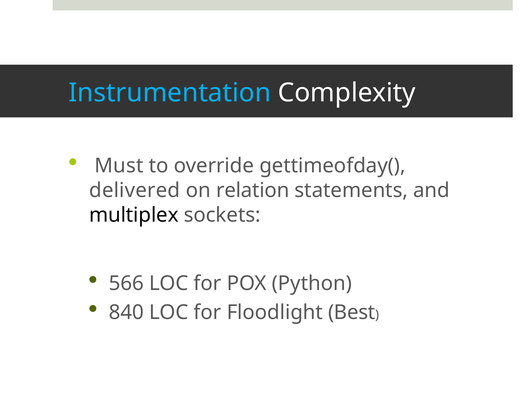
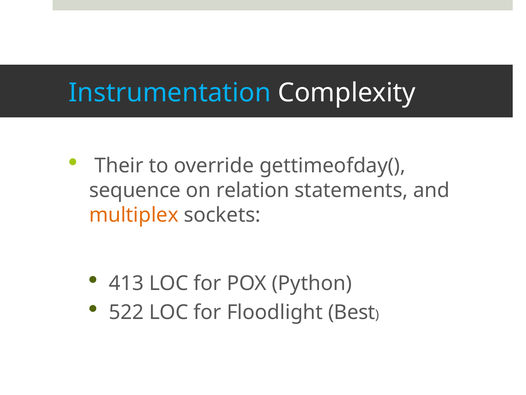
Must: Must -> Their (119, 166)
delivered: delivered -> sequence (135, 190)
multiplex colour: black -> orange (134, 215)
566: 566 -> 413 (126, 283)
840: 840 -> 522 (126, 312)
